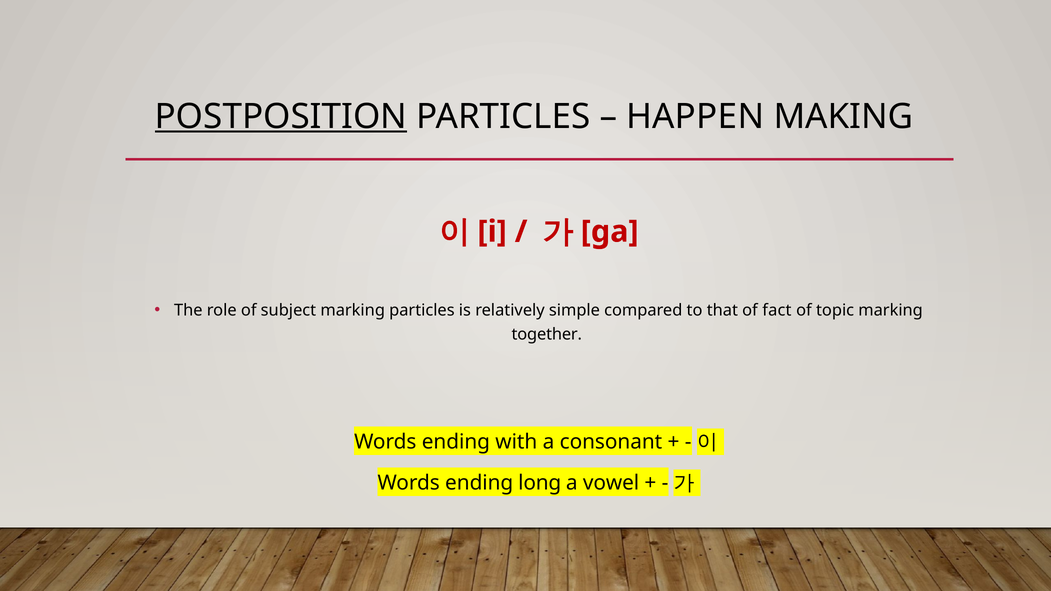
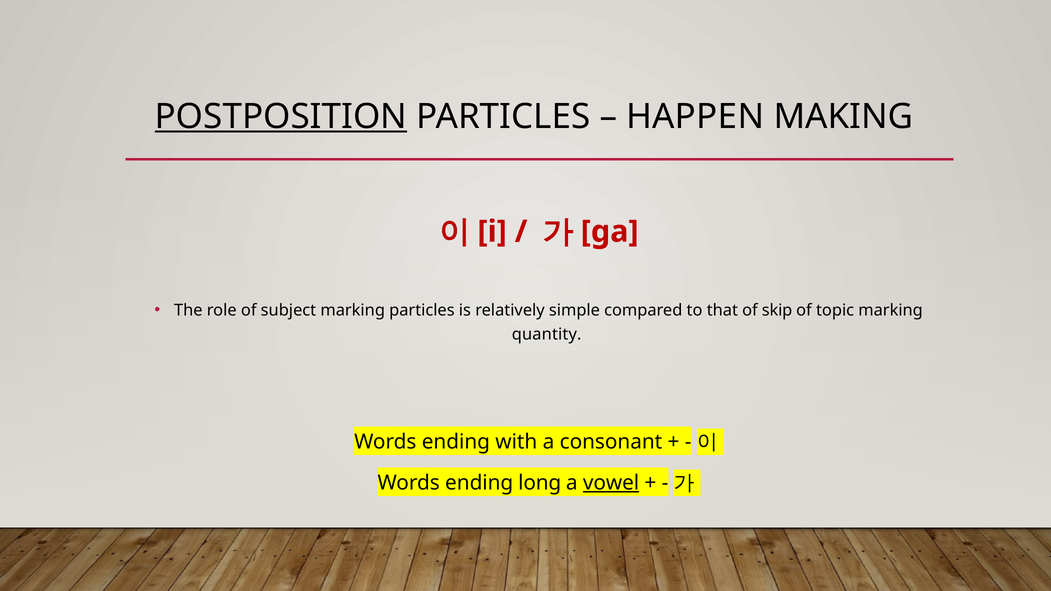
fact: fact -> skip (777, 311)
together: together -> quantity (547, 334)
vowel underline: none -> present (611, 483)
